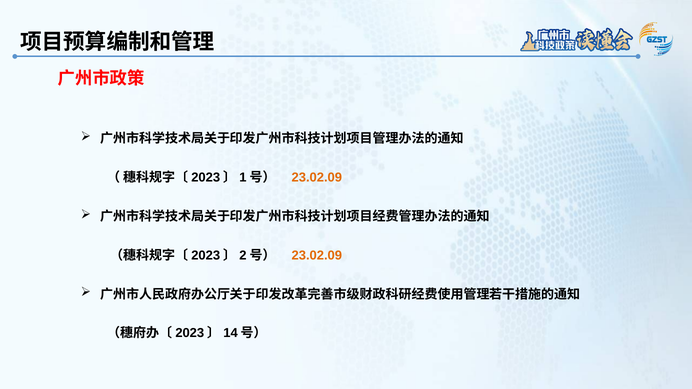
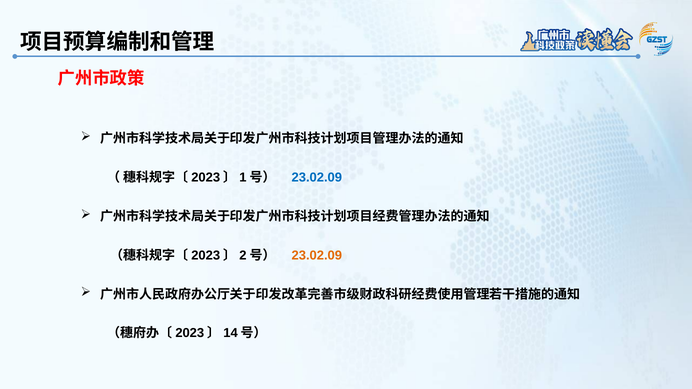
23.02.09 colour: orange -> blue (317, 178)
